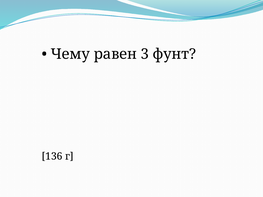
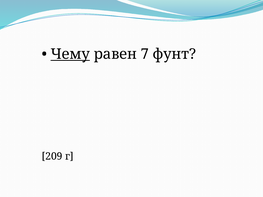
Чему underline: none -> present (70, 54)
3: 3 -> 7 (145, 54)
136: 136 -> 209 (52, 156)
